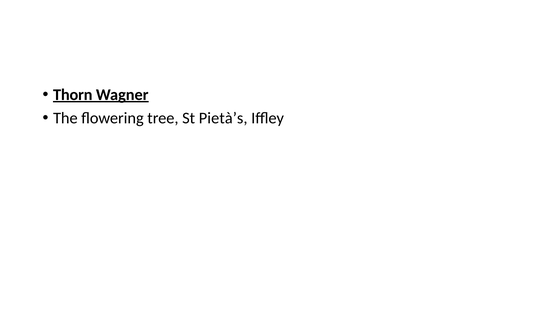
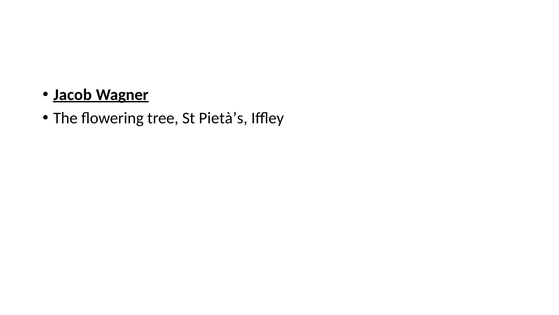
Thorn: Thorn -> Jacob (73, 95)
